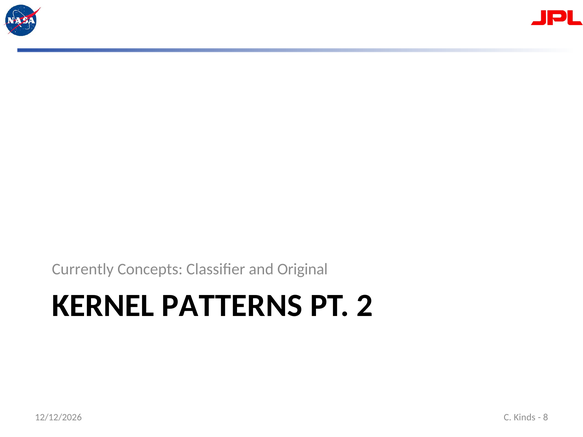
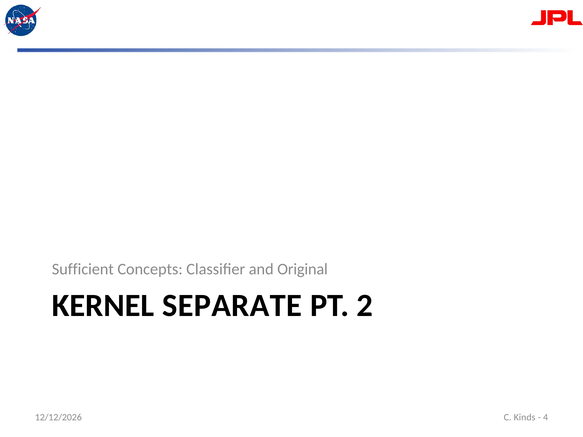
Currently: Currently -> Sufficient (83, 269)
PATTERNS: PATTERNS -> SEPARATE (232, 306)
8: 8 -> 4 (546, 417)
